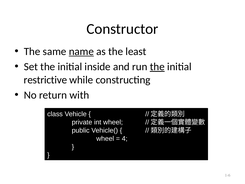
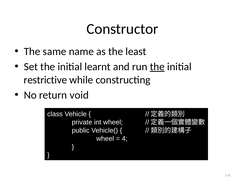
name underline: present -> none (81, 51)
inside: inside -> learnt (98, 67)
with: with -> void (79, 95)
